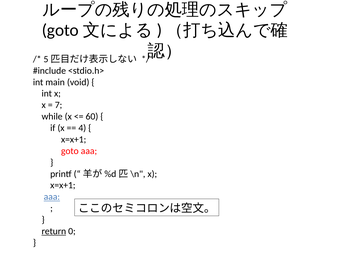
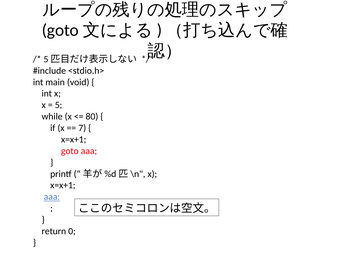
7: 7 -> 5 (59, 105)
60: 60 -> 80 (92, 117)
4: 4 -> 7 (82, 128)
return underline: present -> none (54, 231)
